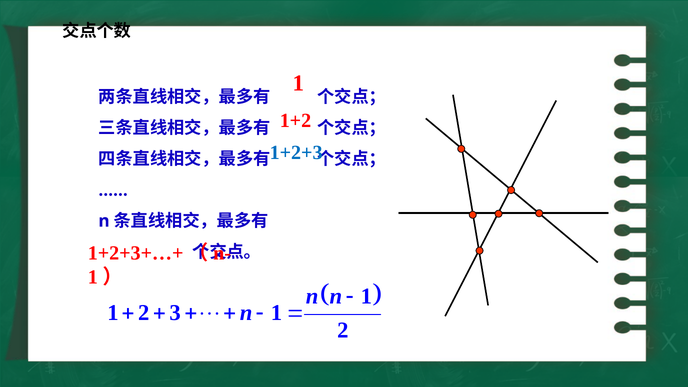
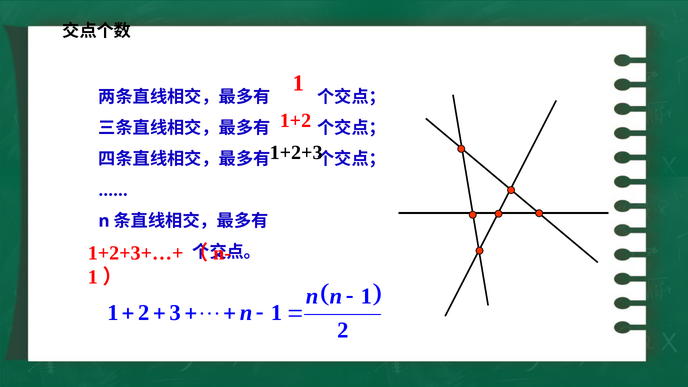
1+2+3 colour: blue -> black (296, 153)
